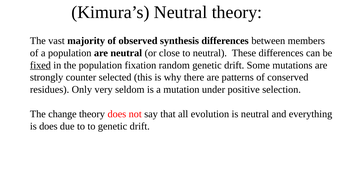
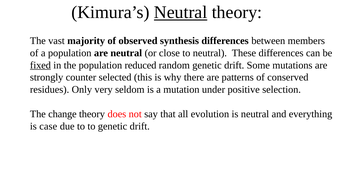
Neutral underline: none -> present (181, 12)
fixation: fixation -> reduced (141, 65)
is does: does -> case (48, 126)
